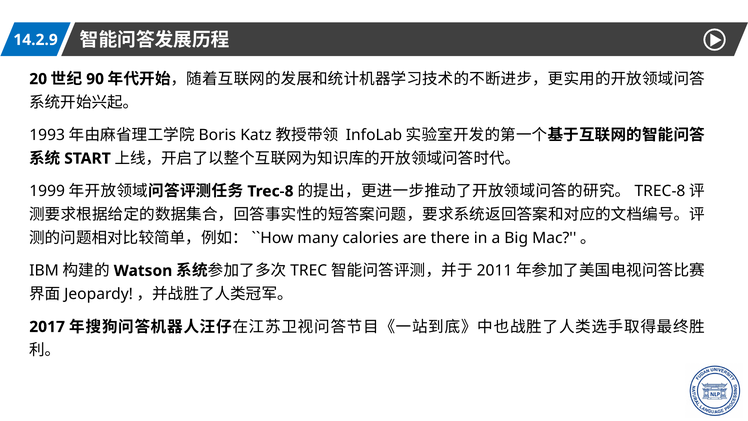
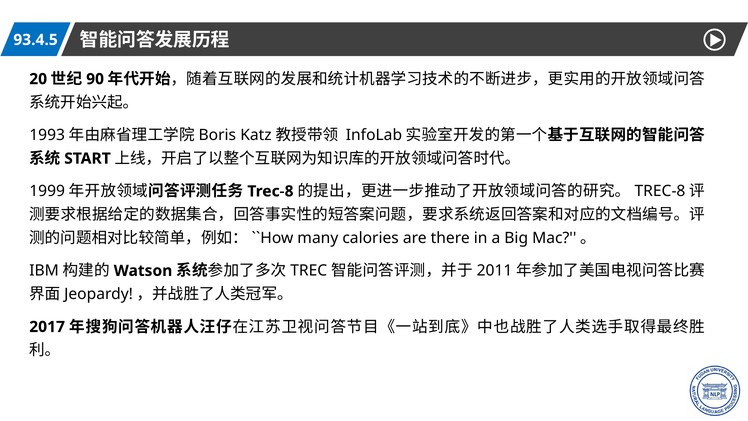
14.2.9: 14.2.9 -> 93.4.5 (36, 40)
